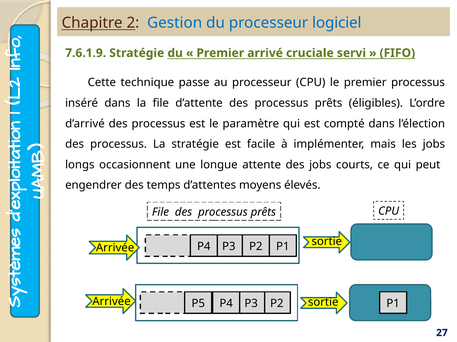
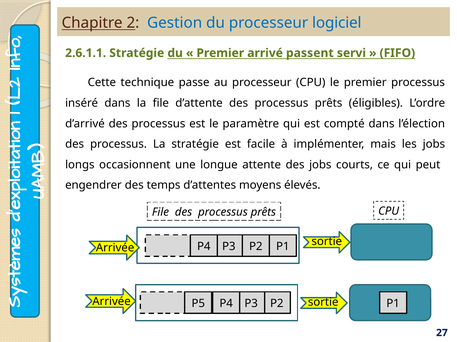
7.6.1.9: 7.6.1.9 -> 2.6.1.1 (86, 53)
cruciale: cruciale -> passent (310, 53)
